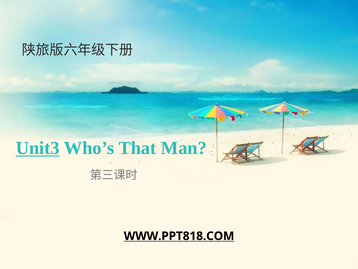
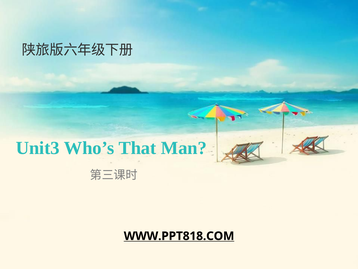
Unit3 underline: present -> none (38, 148)
